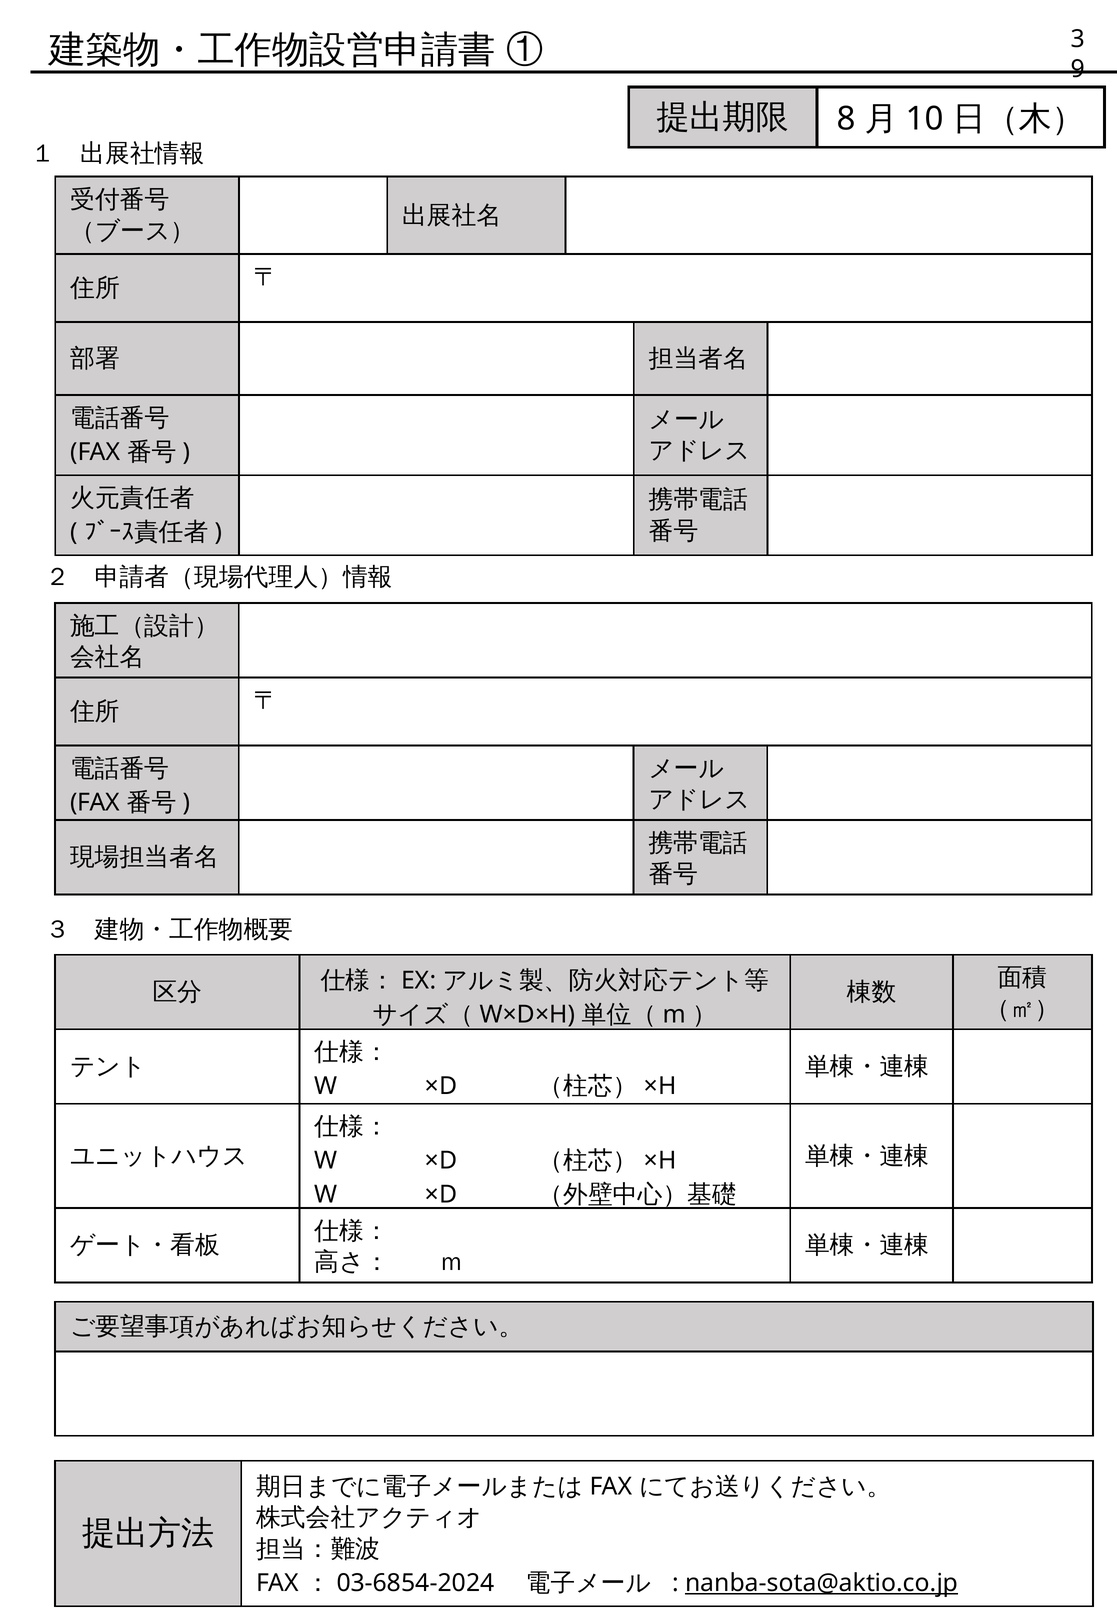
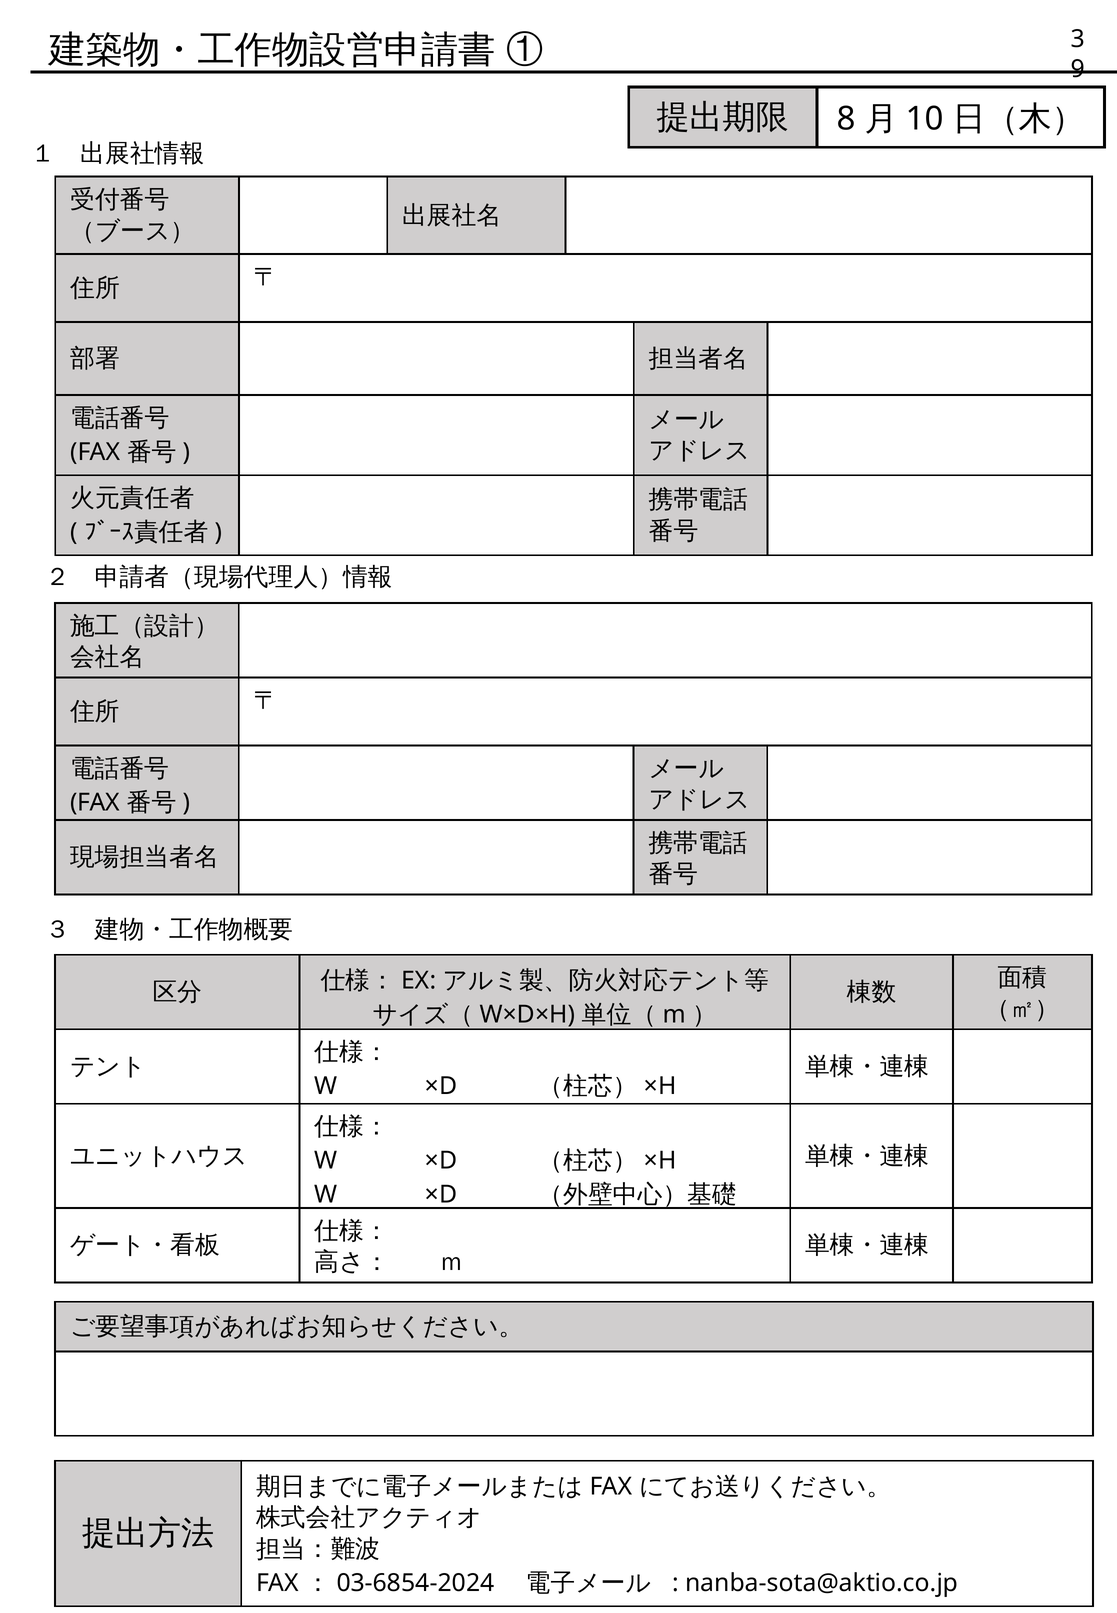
nanba-sota@aktio.co.jp underline: present -> none (822, 1583)
